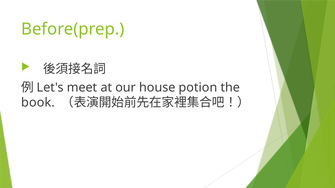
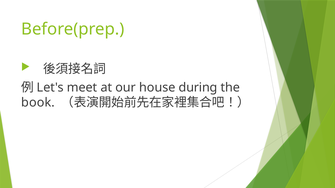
potion: potion -> during (198, 88)
